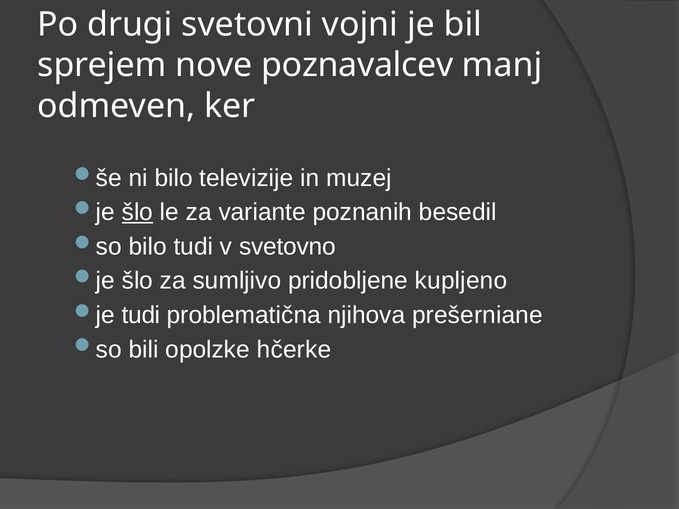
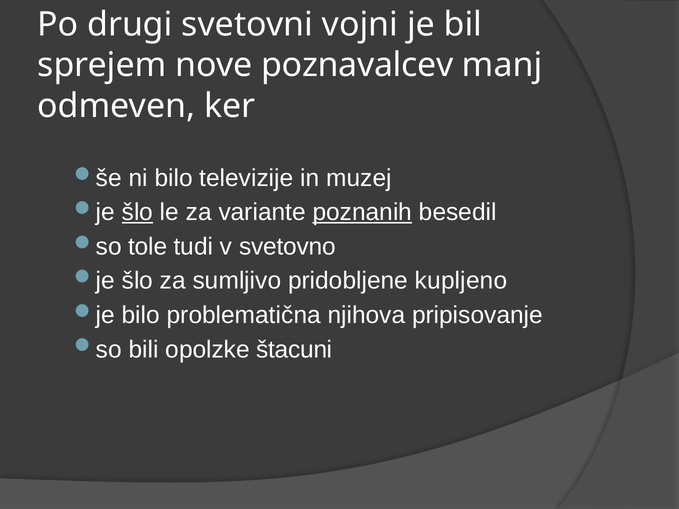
poznanih underline: none -> present (362, 212)
bilo: bilo -> tole (148, 247)
tudi: tudi -> bilo (141, 315)
prešerniane: prešerniane -> pripisovanje (478, 315)
hčerke: hčerke -> štacuni (294, 350)
